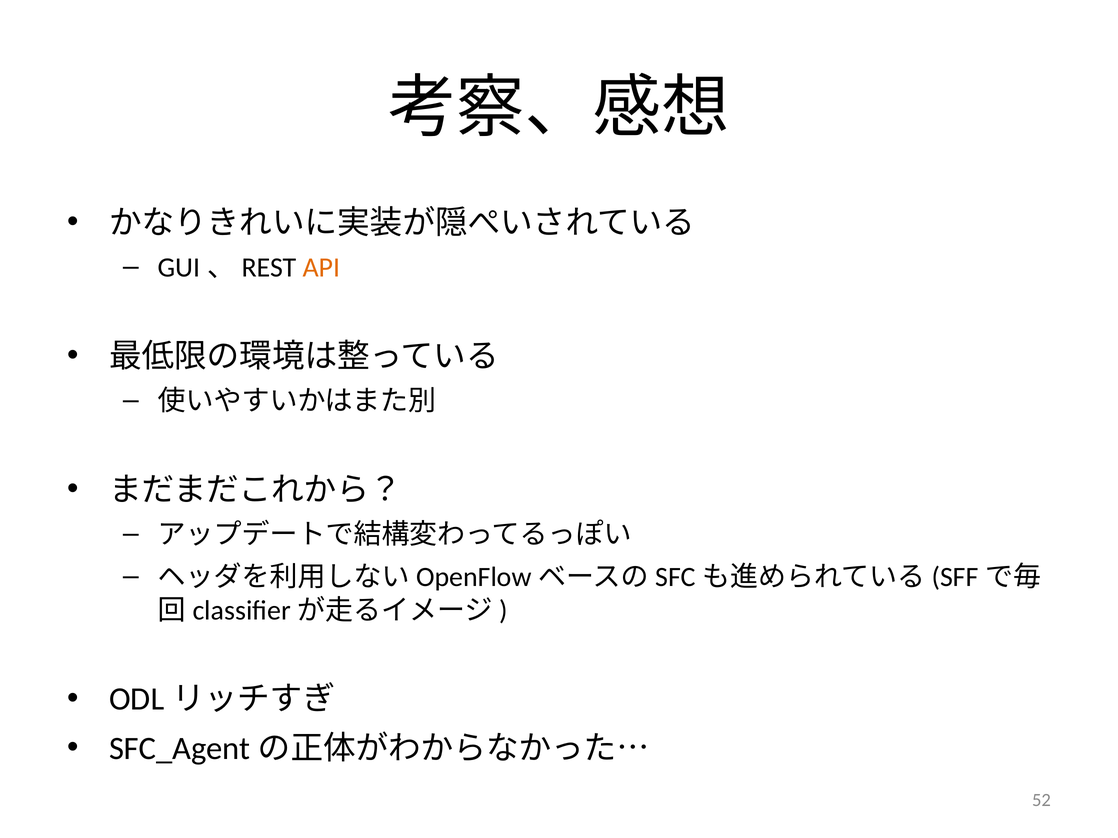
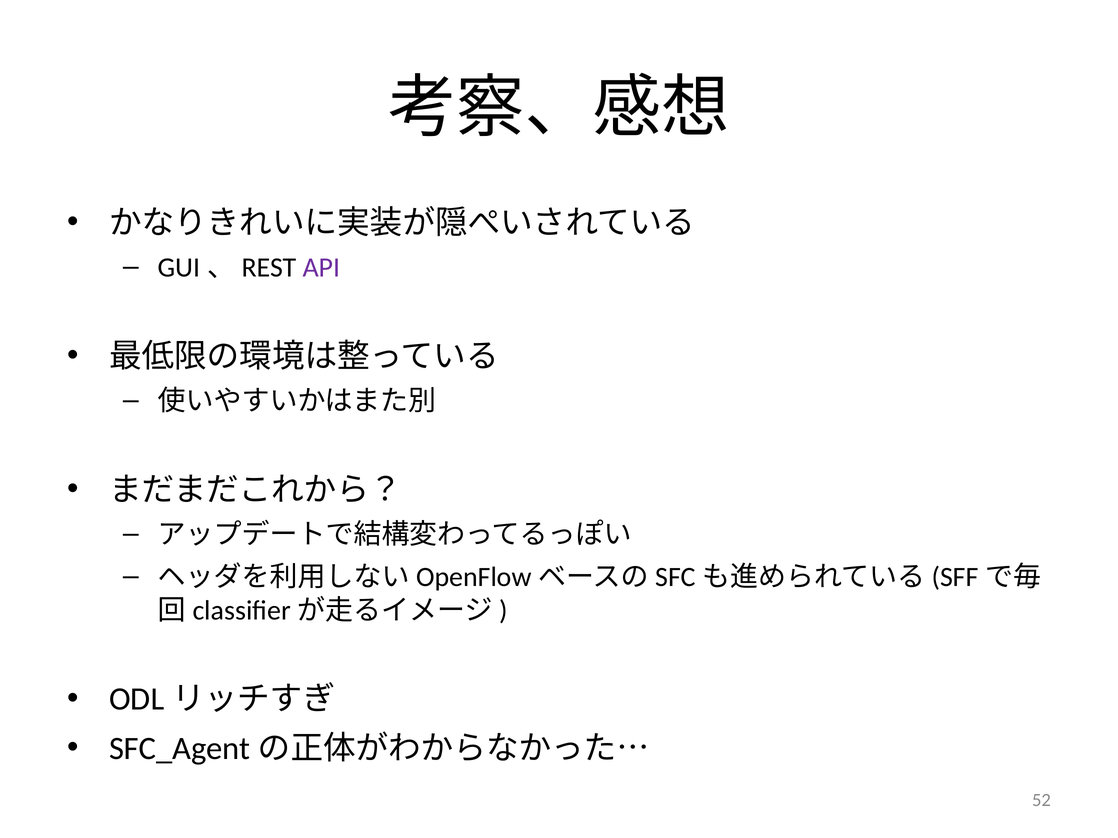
API colour: orange -> purple (322, 268)
